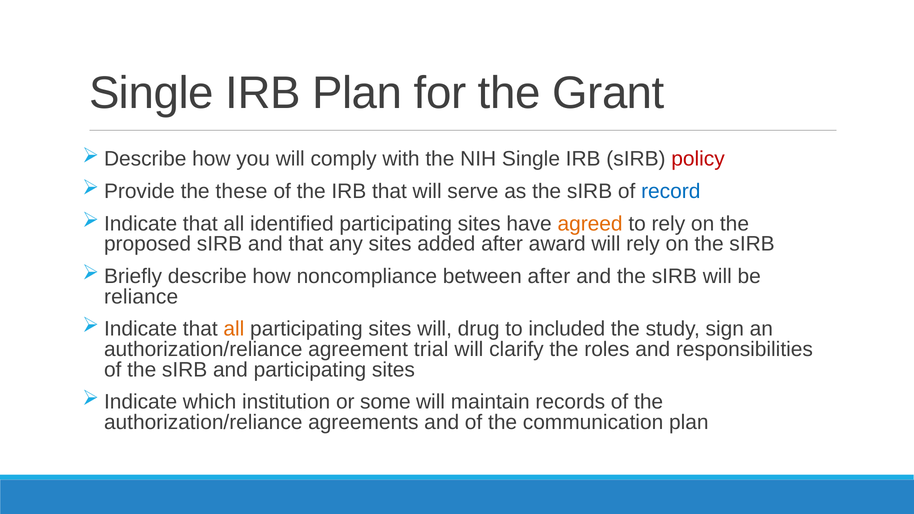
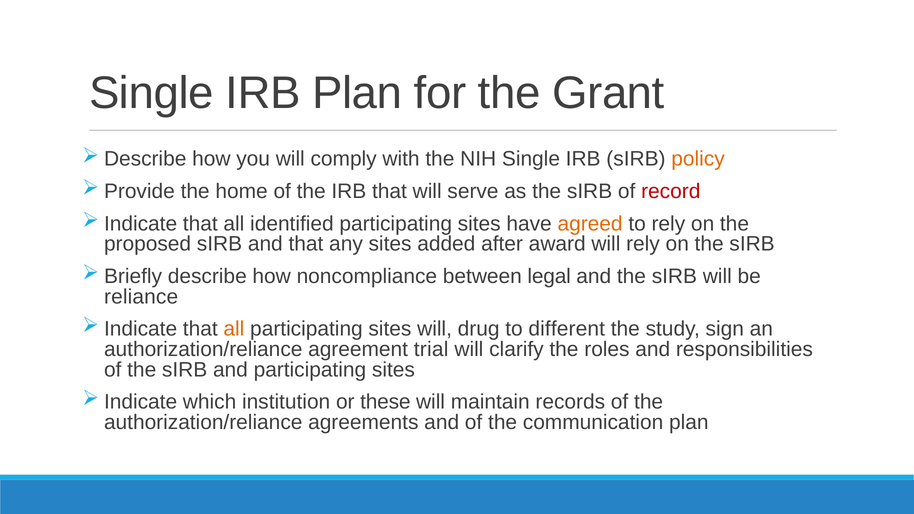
policy colour: red -> orange (698, 159)
these: these -> home (242, 191)
record colour: blue -> red (671, 191)
between after: after -> legal (549, 276)
included: included -> different (567, 329)
some: some -> these (385, 402)
